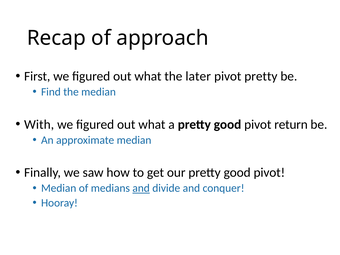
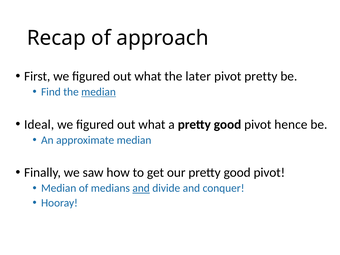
median underline: none -> present (99, 92)
With: With -> Ideal (39, 124)
return: return -> hence (291, 124)
